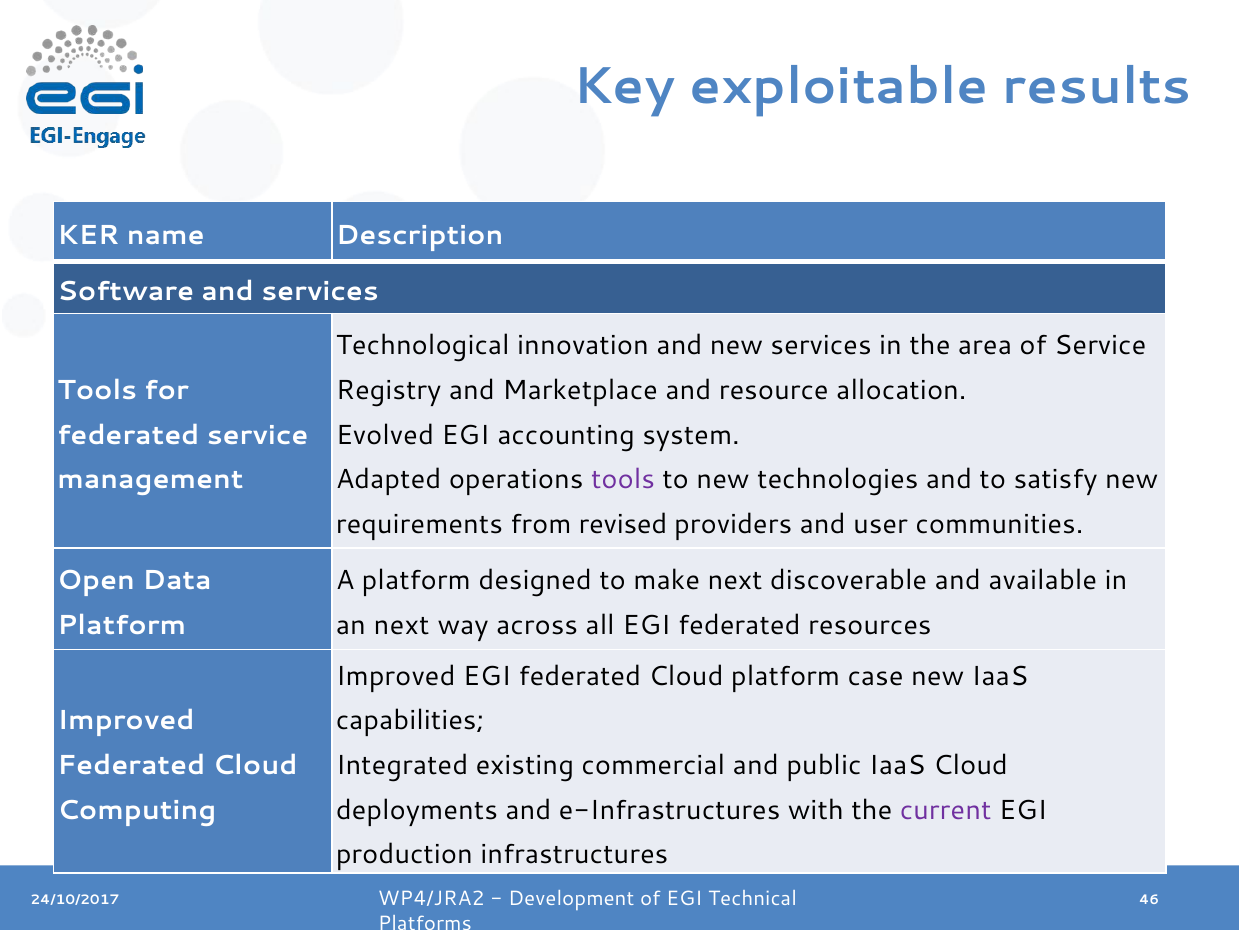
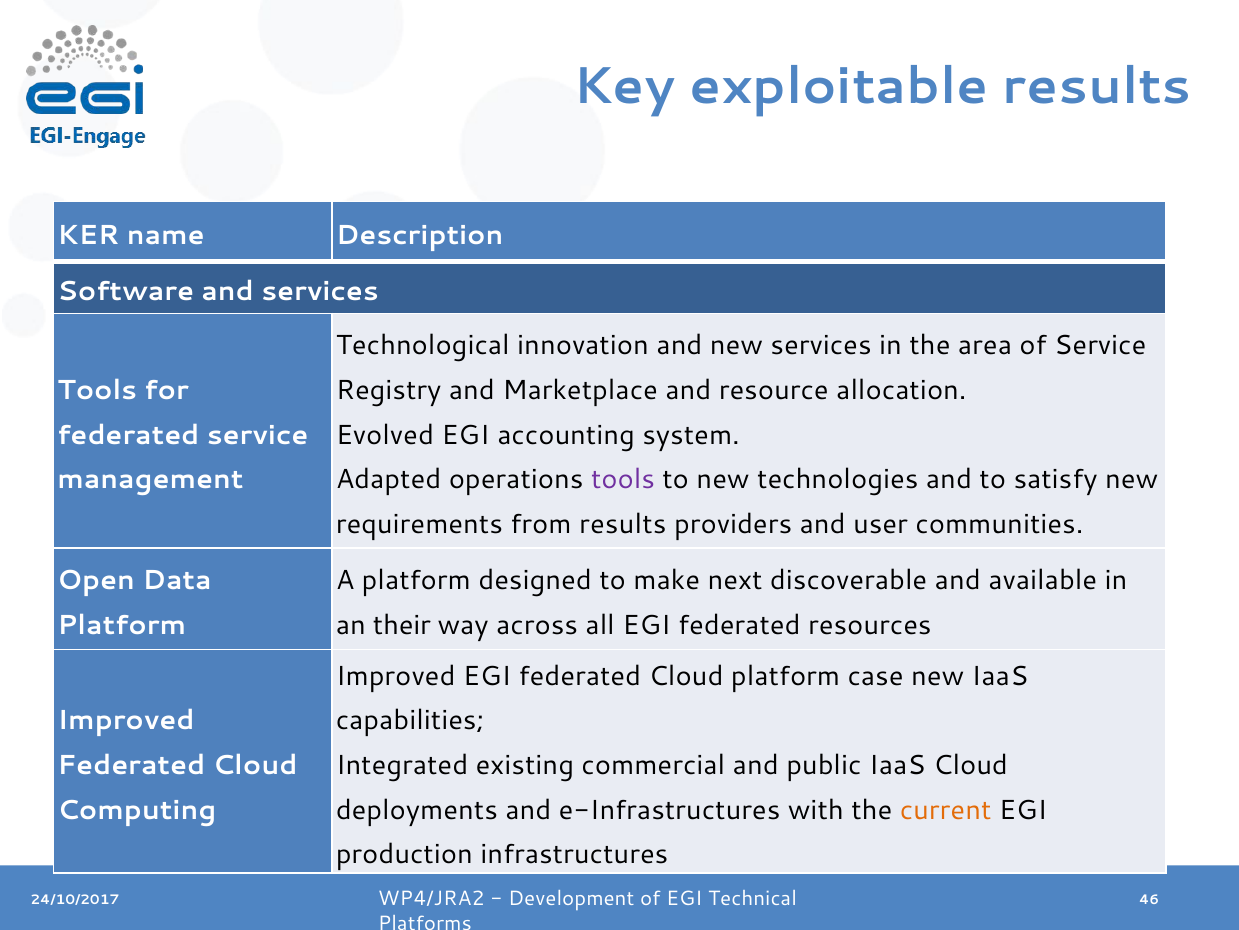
from revised: revised -> results (623, 524)
an next: next -> their (402, 625)
current colour: purple -> orange (946, 810)
